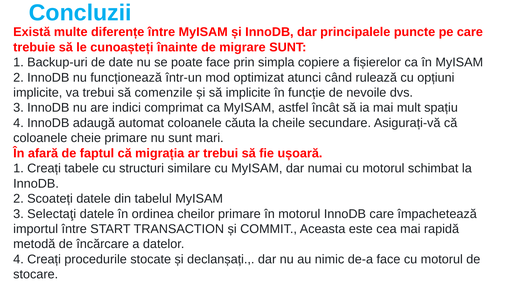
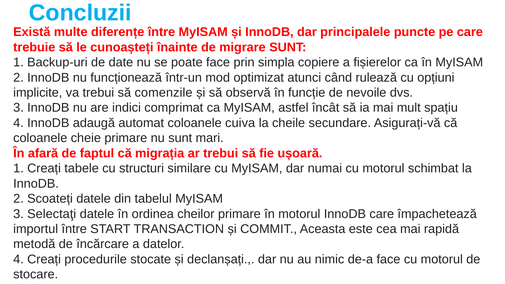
să implicite: implicite -> observă (248, 93)
căuta: căuta -> cuiva (240, 123)
